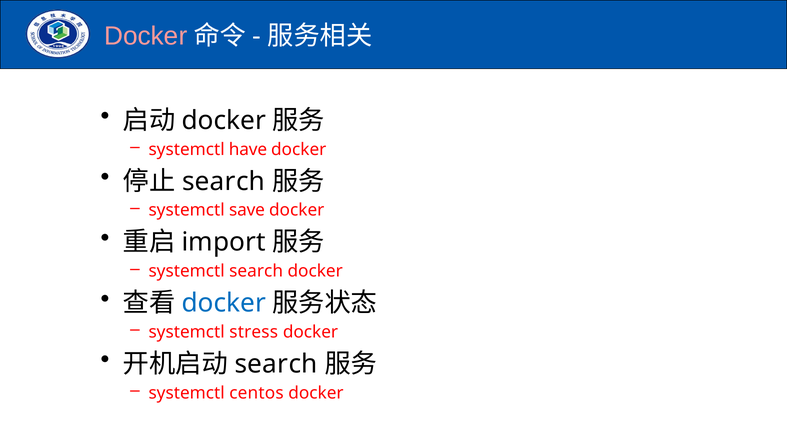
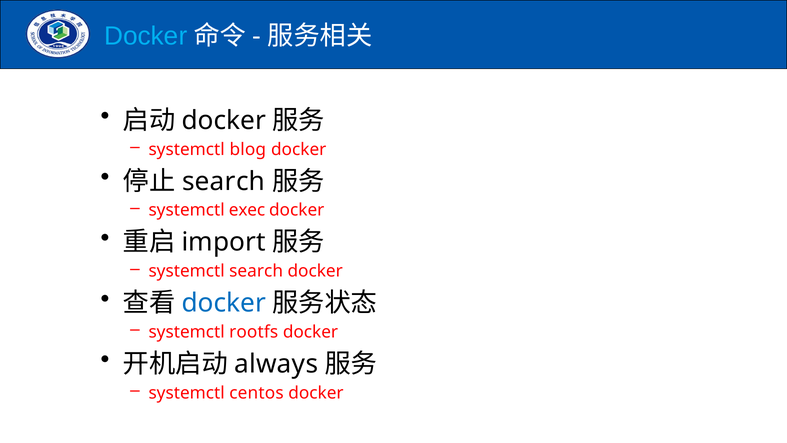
Docker colour: pink -> light blue (146, 36)
have: have -> blog (248, 149)
save: save -> exec (247, 210)
stress: stress -> rootfs (254, 332)
search: search -> always (276, 364)
